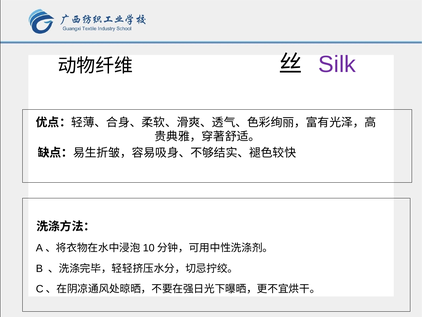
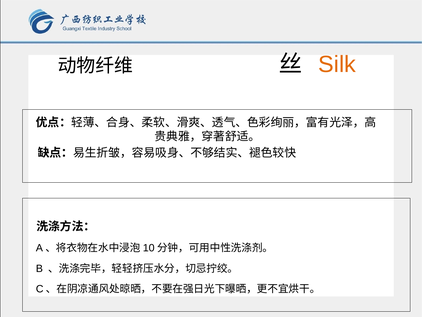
Silk colour: purple -> orange (337, 64)
